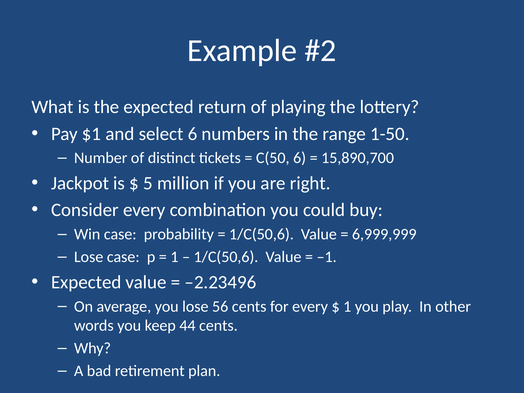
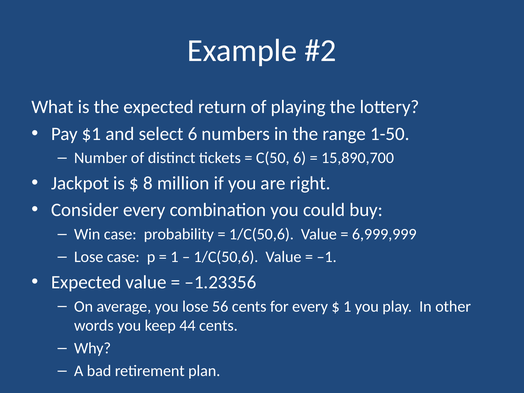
5: 5 -> 8 (148, 183)
–2.23496: –2.23496 -> –1.23356 (220, 282)
